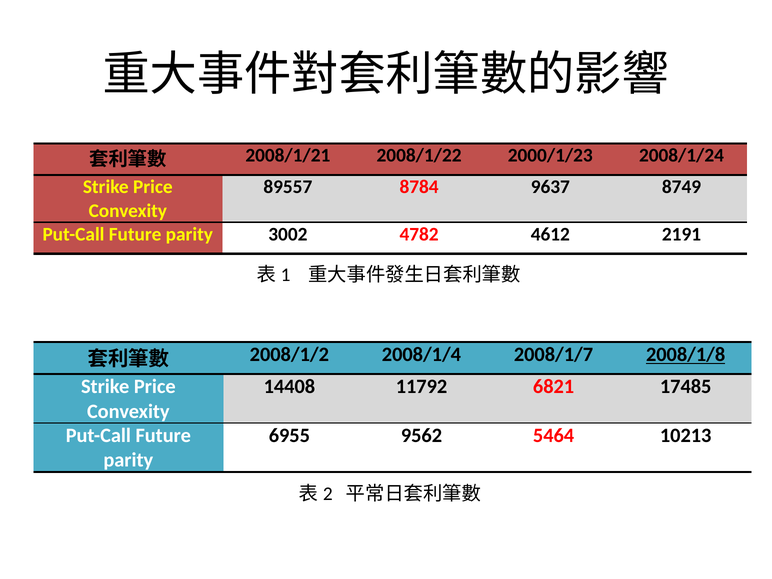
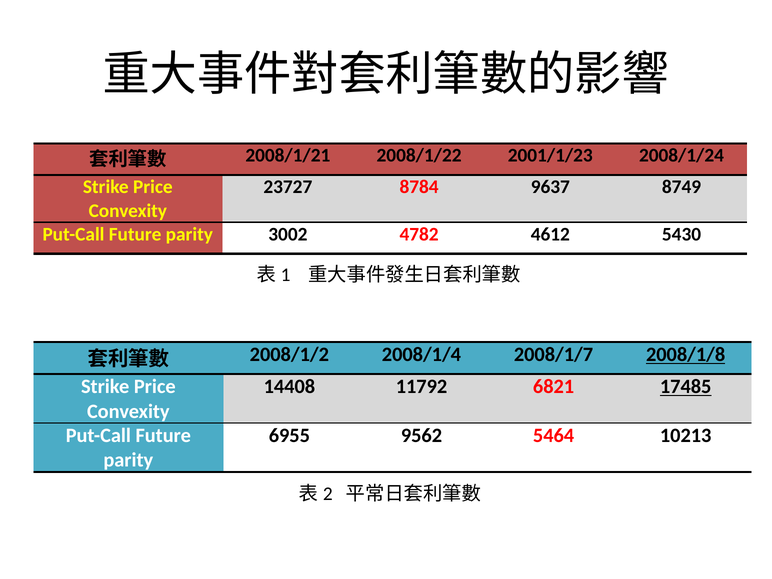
2000/1/23: 2000/1/23 -> 2001/1/23 (550, 156)
89557: 89557 -> 23727 (288, 187)
2191: 2191 -> 5430 (682, 234)
17485 underline: none -> present (686, 387)
